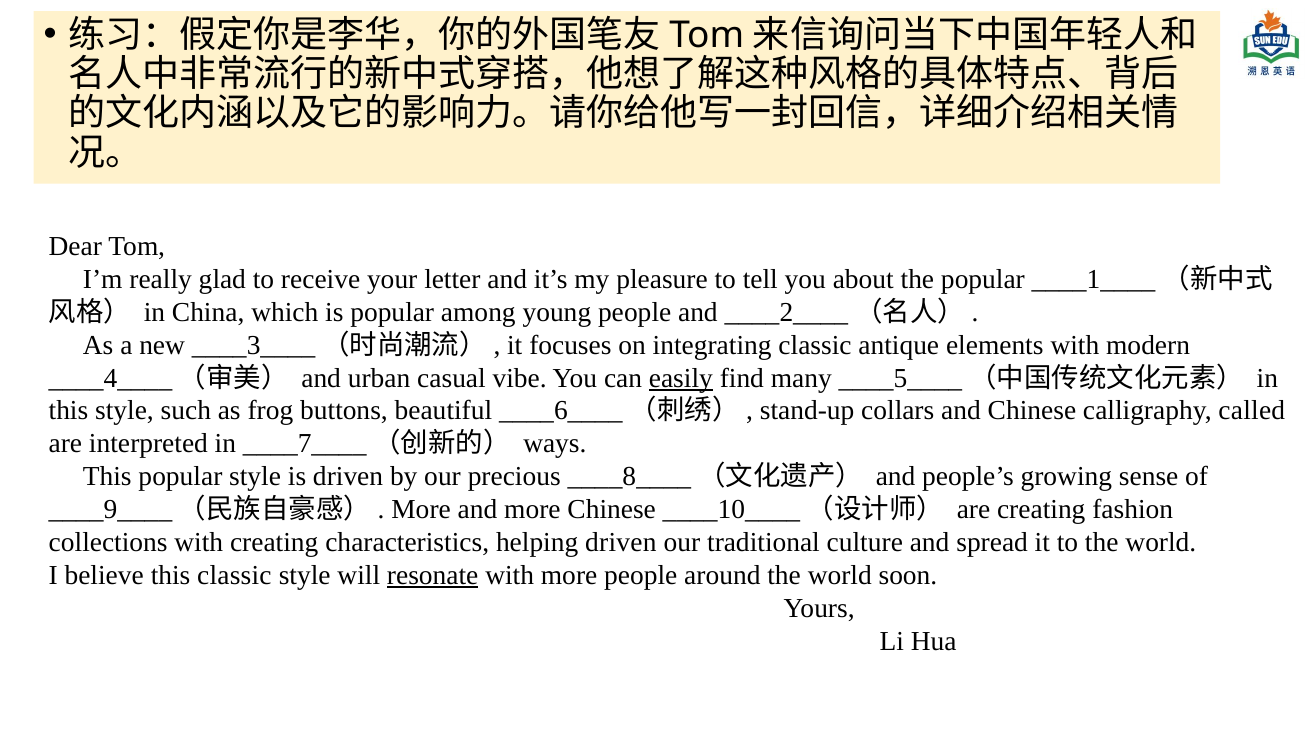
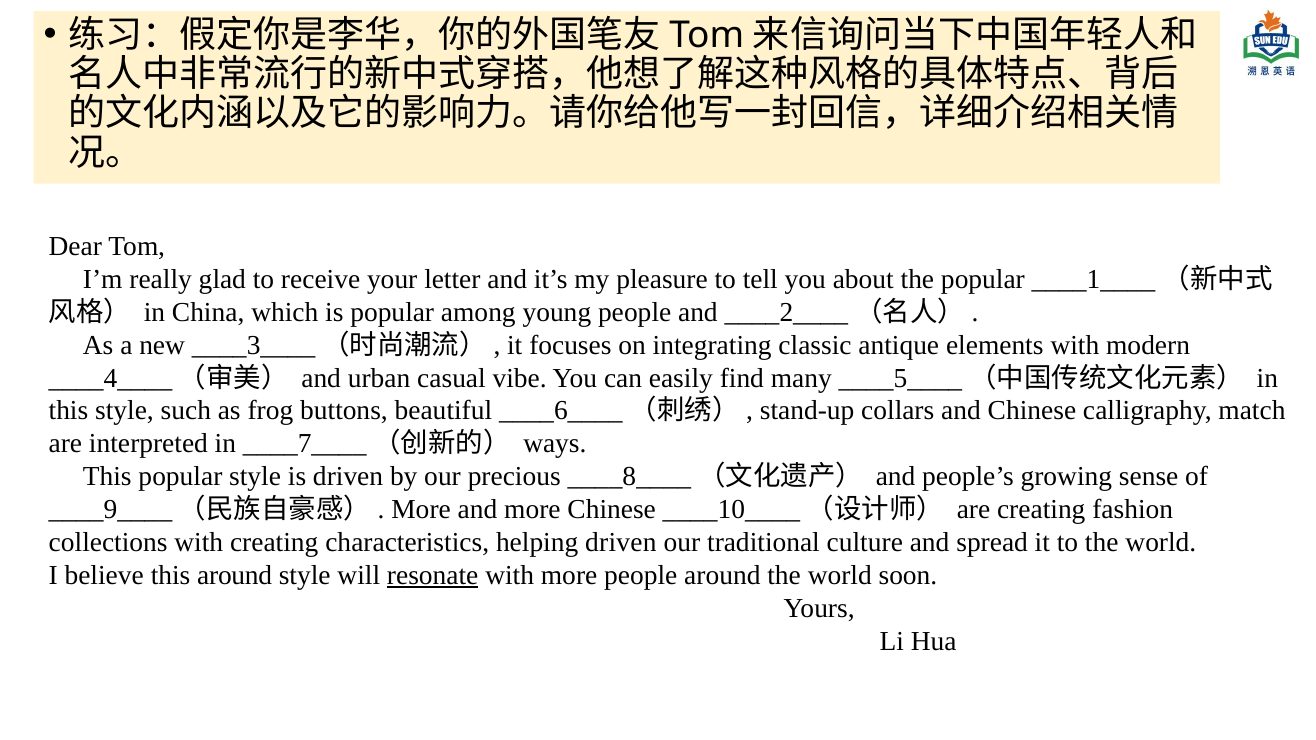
easily underline: present -> none (681, 378)
called: called -> match (1252, 411)
this classic: classic -> around (235, 576)
